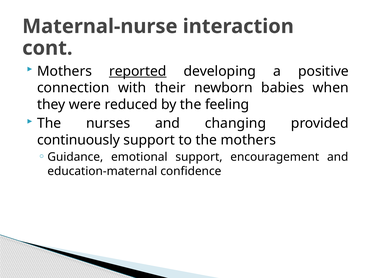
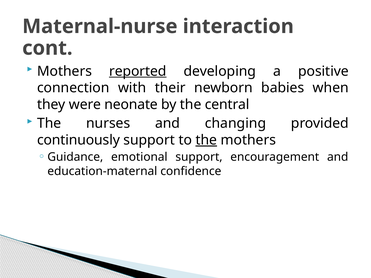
reduced: reduced -> neonate (131, 105)
feeling: feeling -> central (227, 105)
the underline: none -> present (206, 140)
